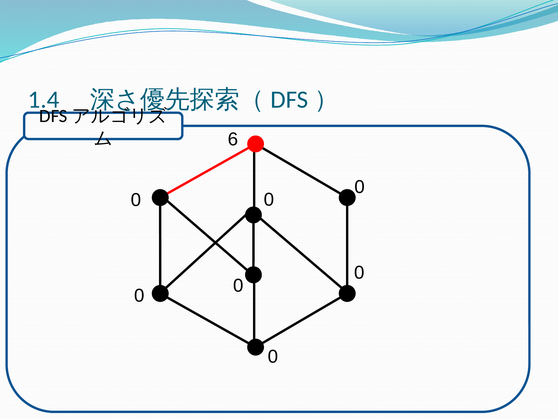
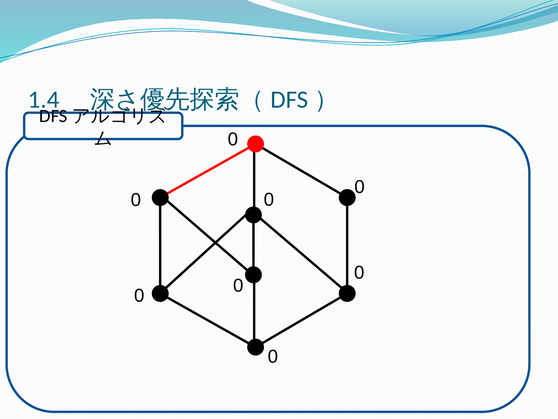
6: 6 -> 0 (233, 139)
